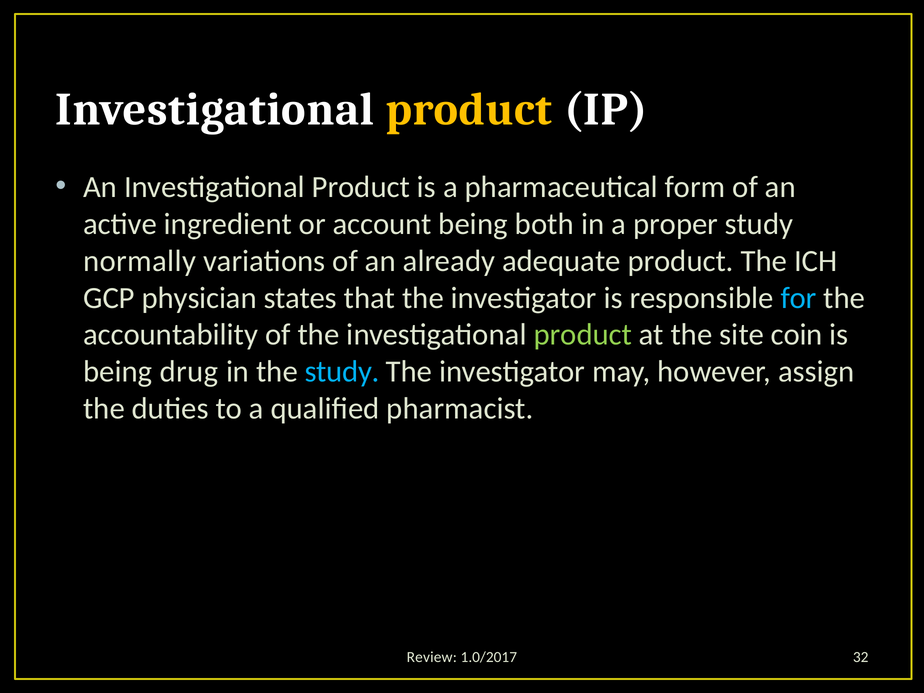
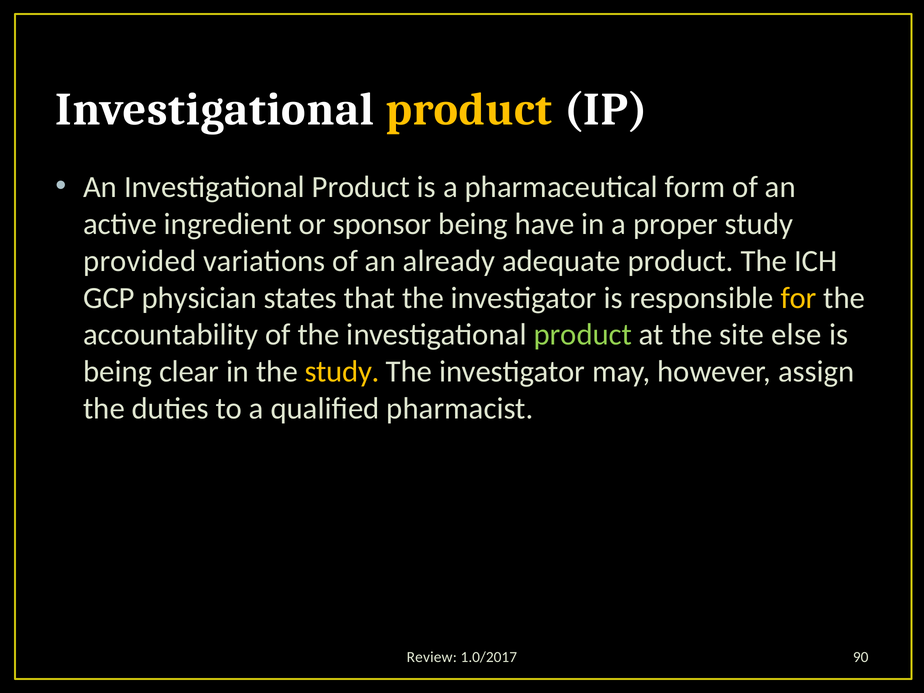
account: account -> sponsor (382, 224)
both: both -> have (545, 224)
normally: normally -> provided (140, 261)
for colour: light blue -> yellow (799, 298)
coin: coin -> else (796, 335)
drug: drug -> clear (189, 372)
study colour: light blue -> yellow (342, 372)
32: 32 -> 90 (861, 657)
